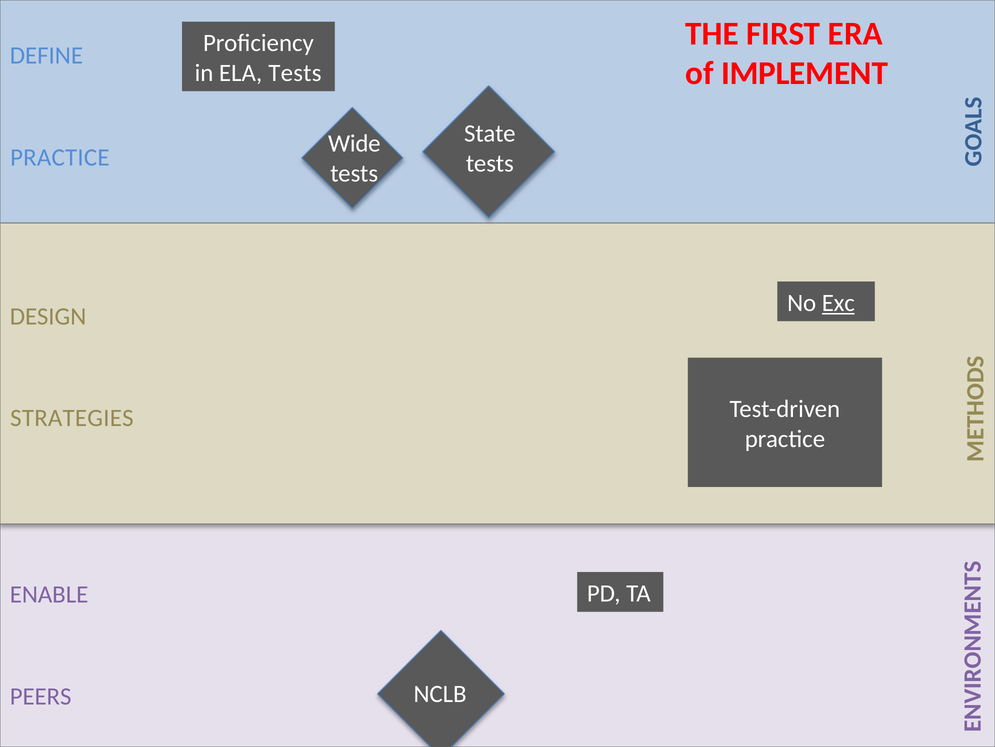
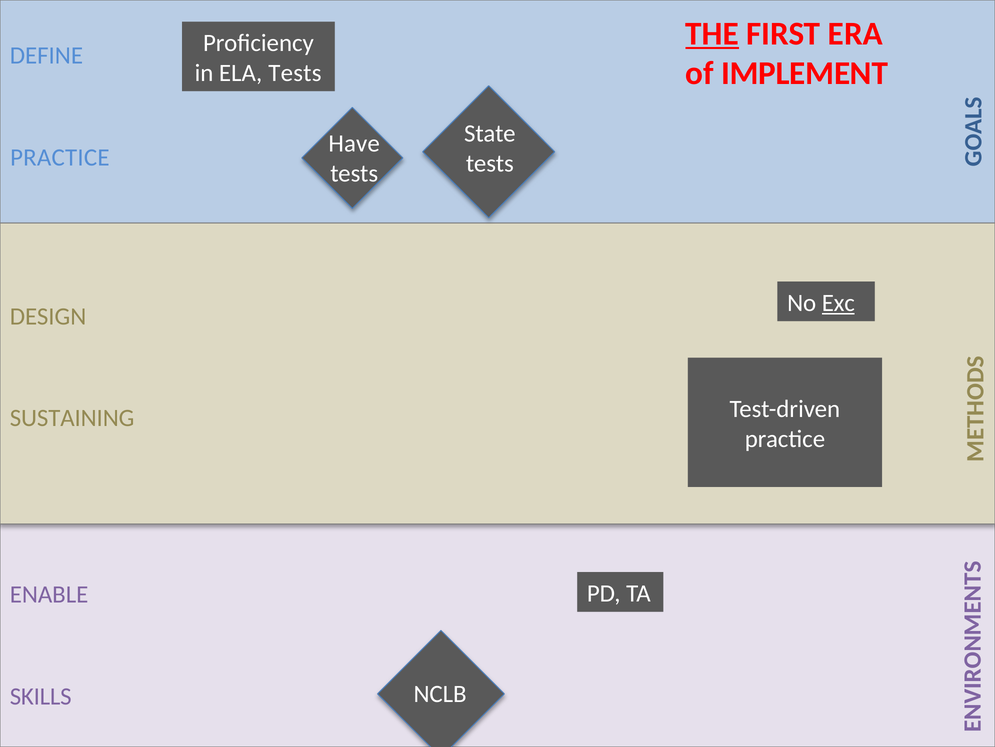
THE underline: none -> present (712, 34)
Wide: Wide -> Have (354, 143)
STRATEGIES: STRATEGIES -> SUSTAINING (72, 418)
PEERS: PEERS -> SKILLS (41, 696)
